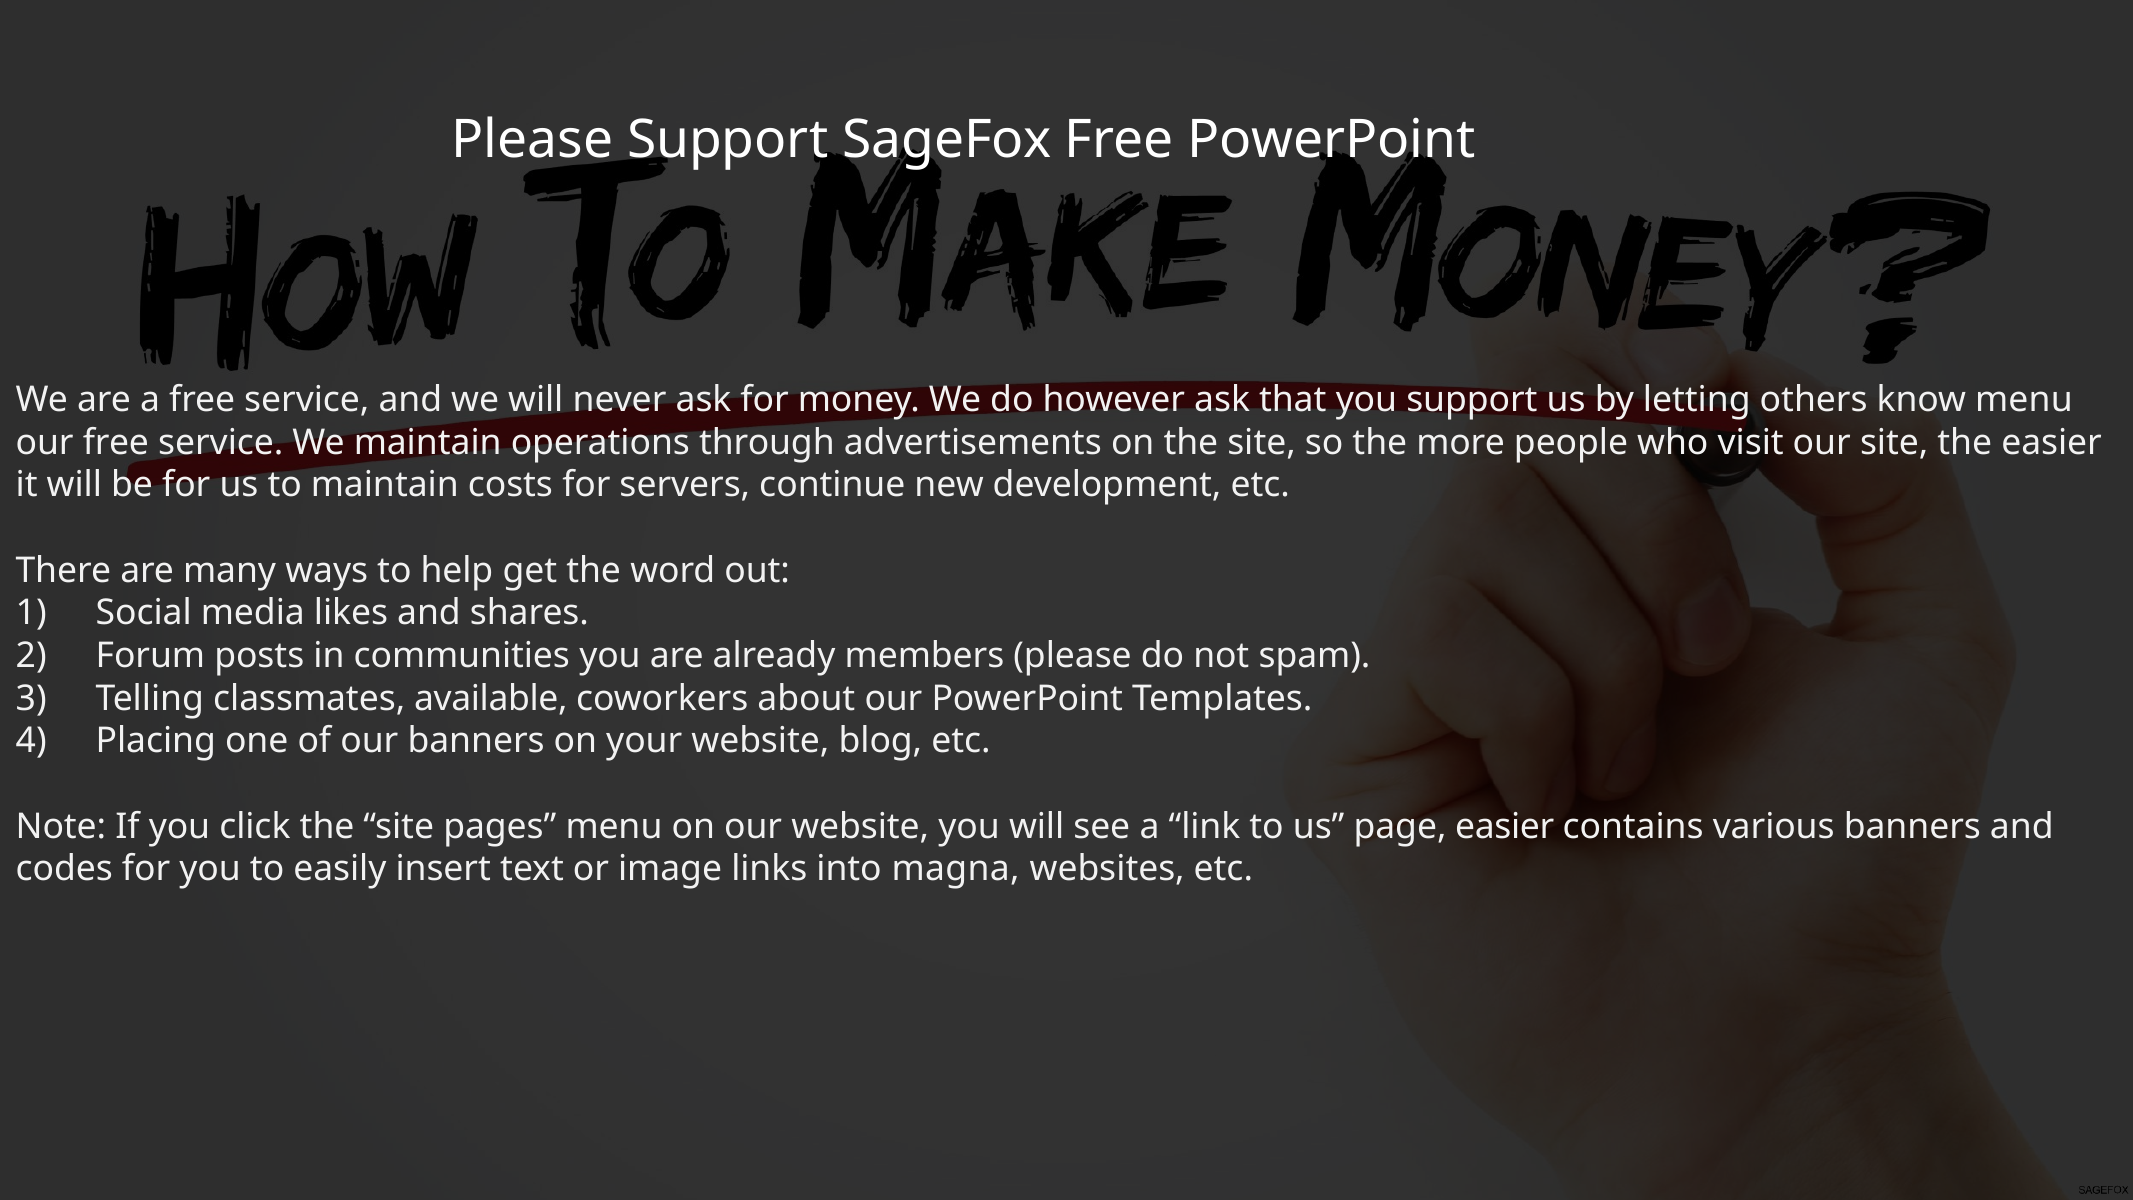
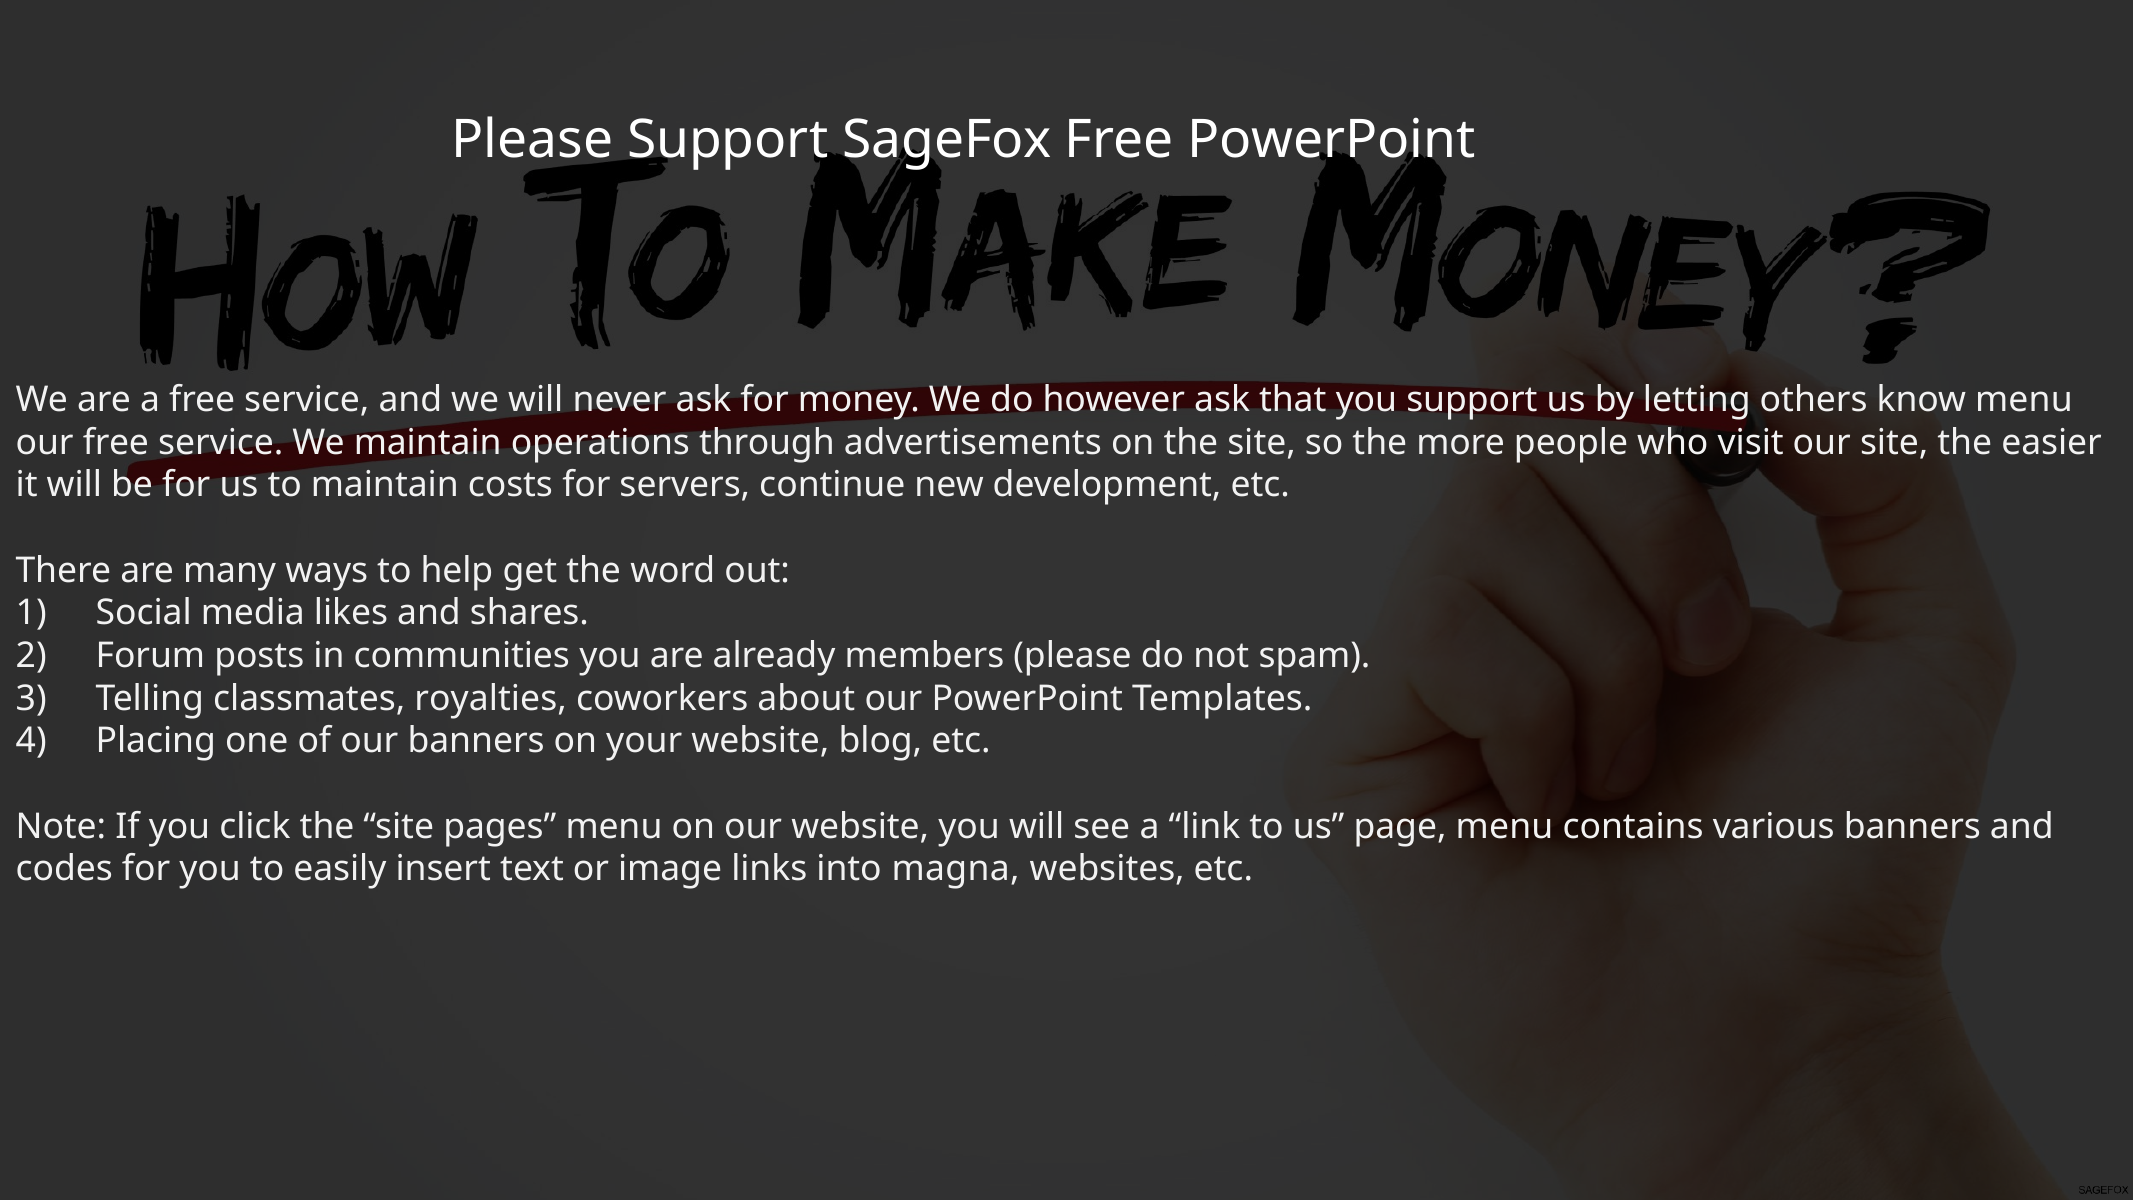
available: available -> royalties (491, 698)
page easier: easier -> menu (1504, 826)
